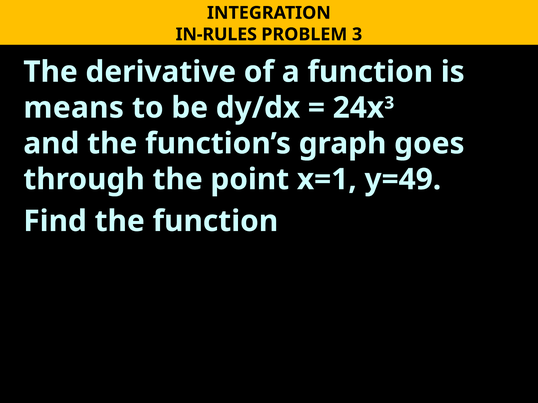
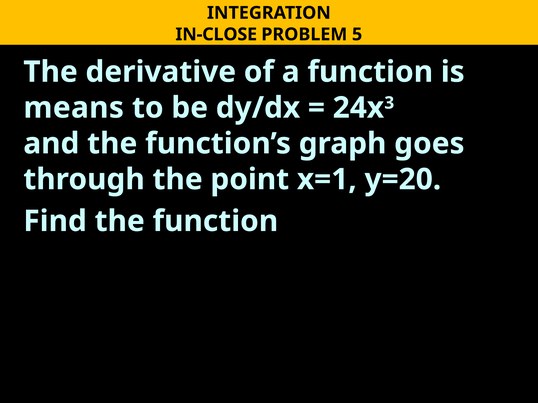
IN-RULES: IN-RULES -> IN-CLOSE (216, 34)
PROBLEM 3: 3 -> 5 (357, 34)
y=49: y=49 -> y=20 (403, 180)
